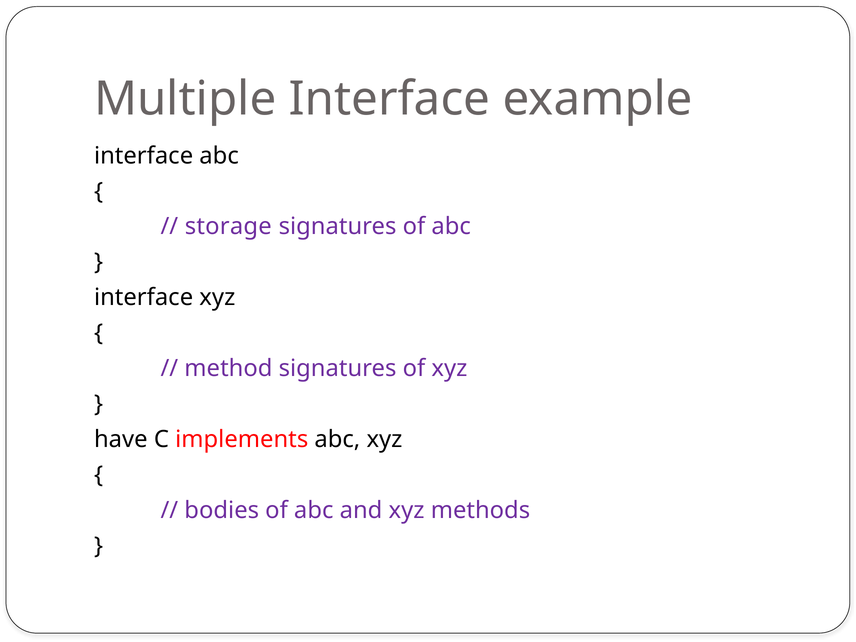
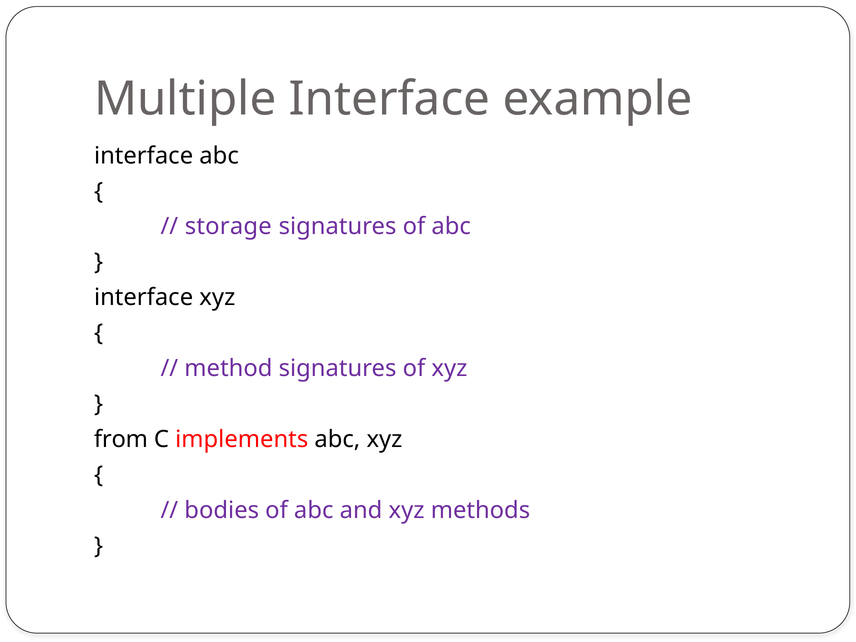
have: have -> from (121, 439)
